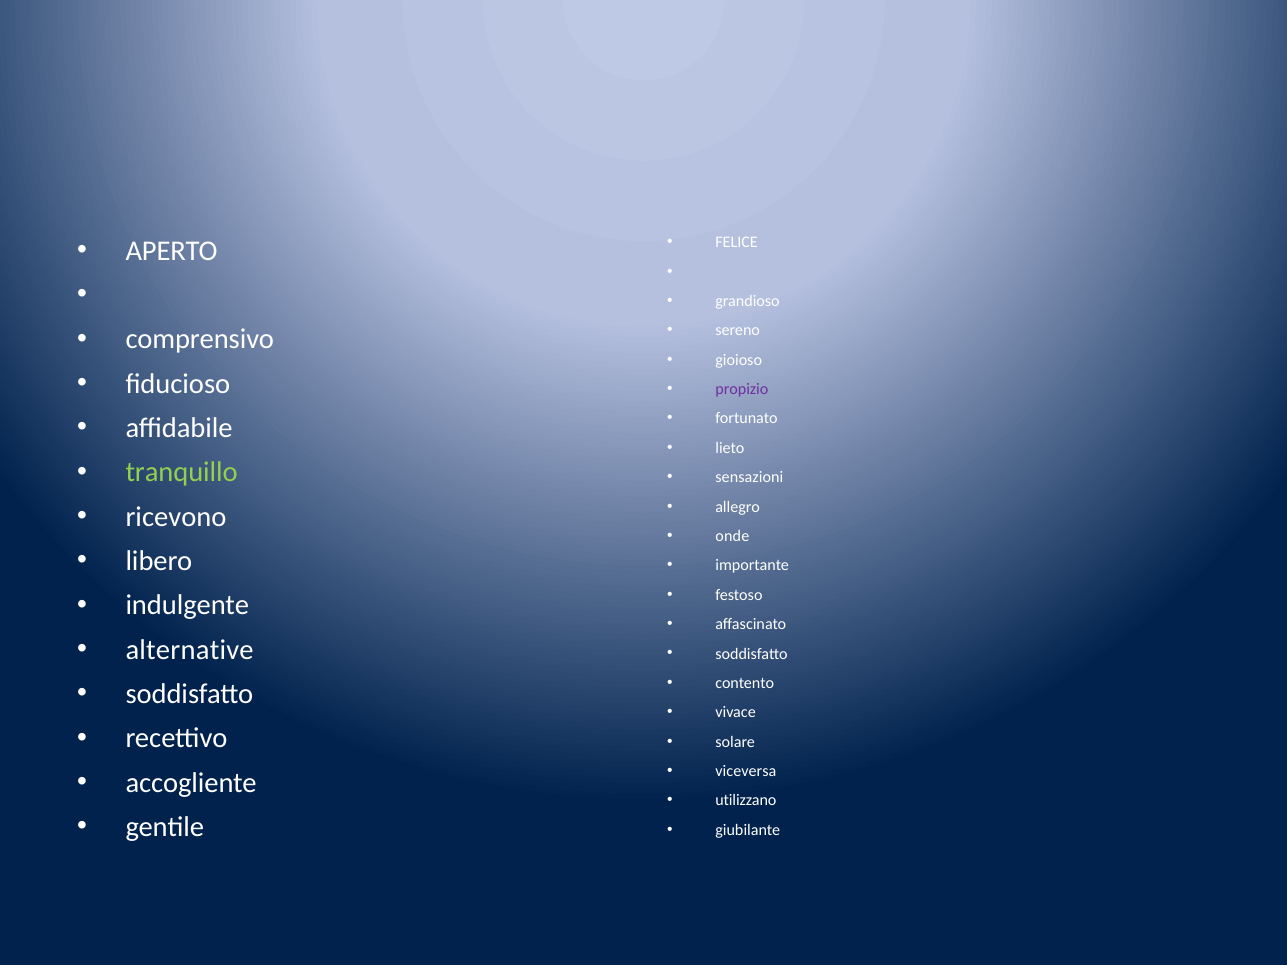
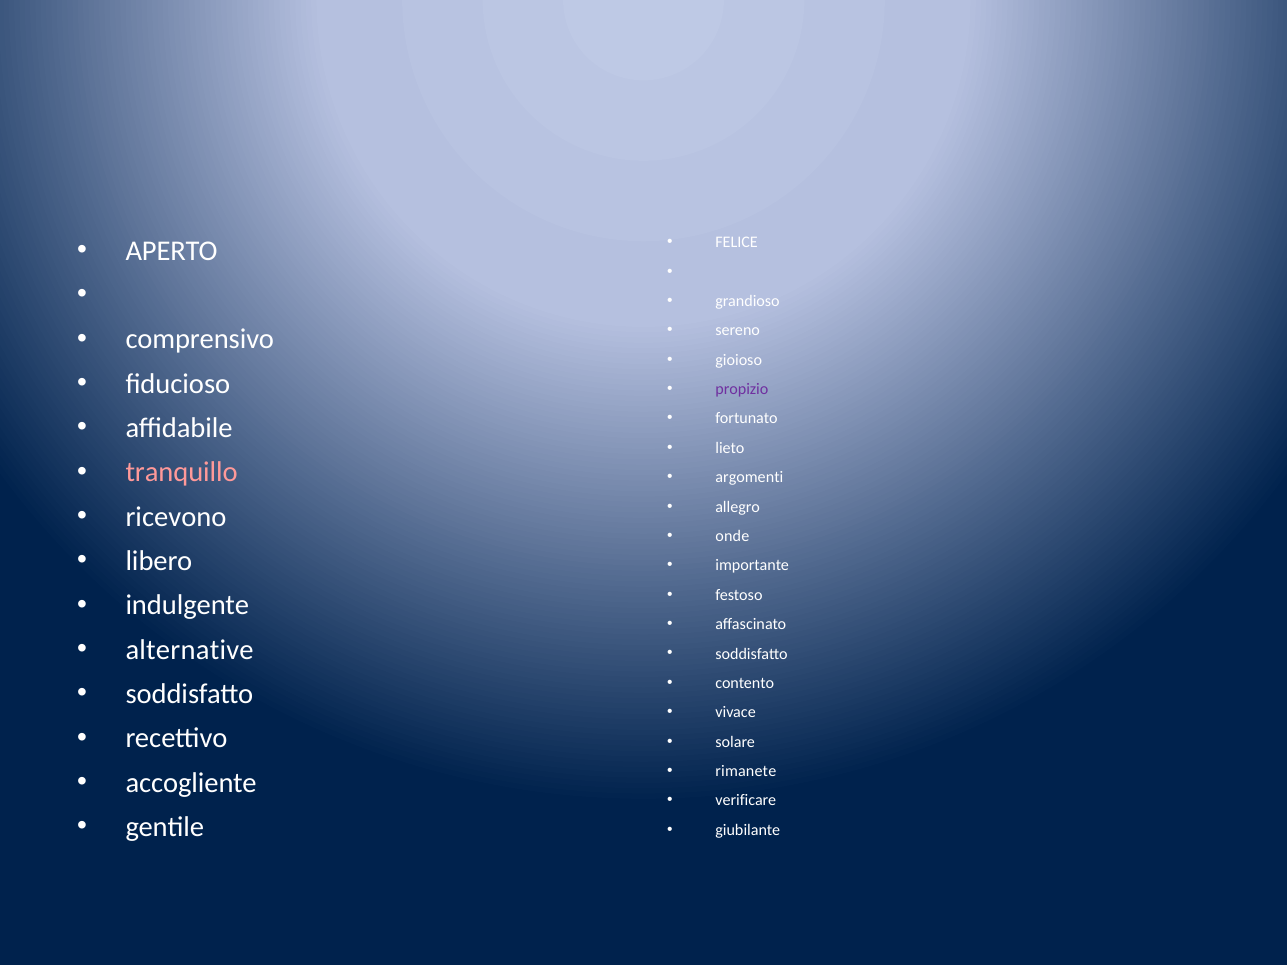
tranquillo colour: light green -> pink (182, 472)
sensazioni: sensazioni -> argomenti (749, 478)
viceversa: viceversa -> rimanete (746, 771)
utilizzano: utilizzano -> verificare (746, 801)
